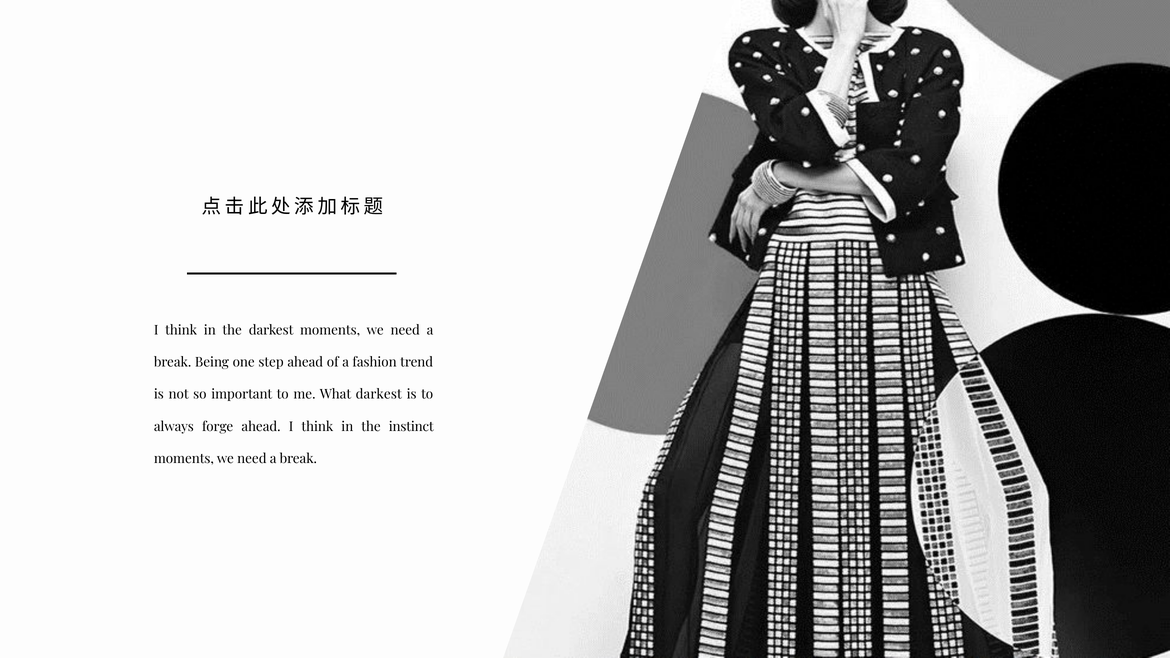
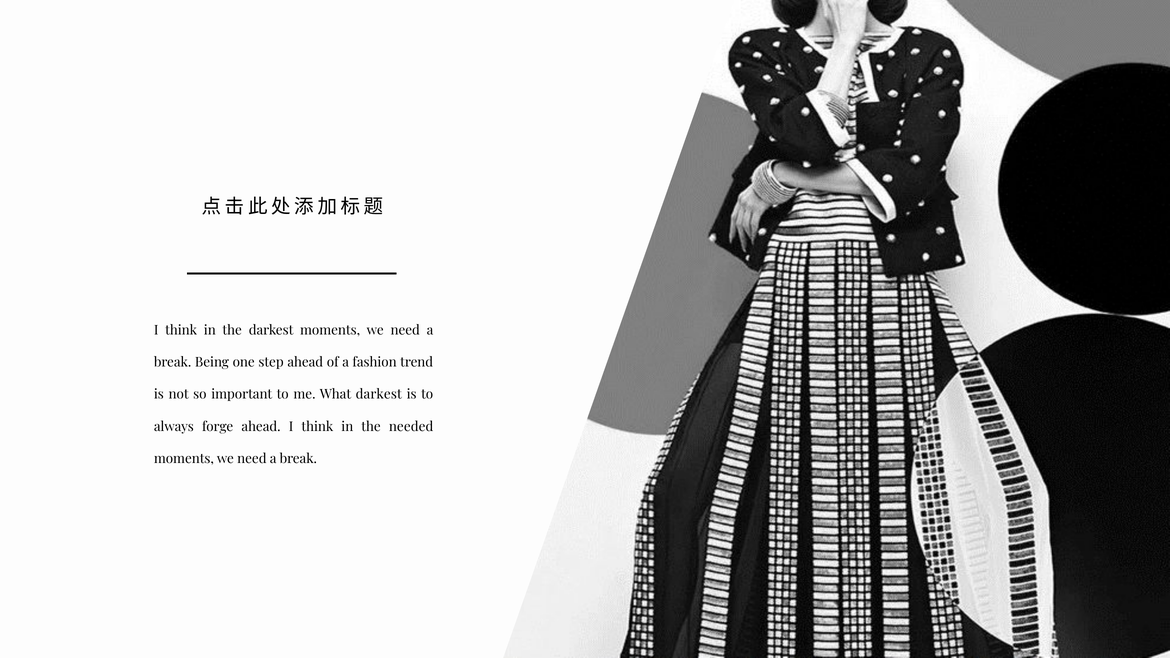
instinct: instinct -> needed (411, 427)
